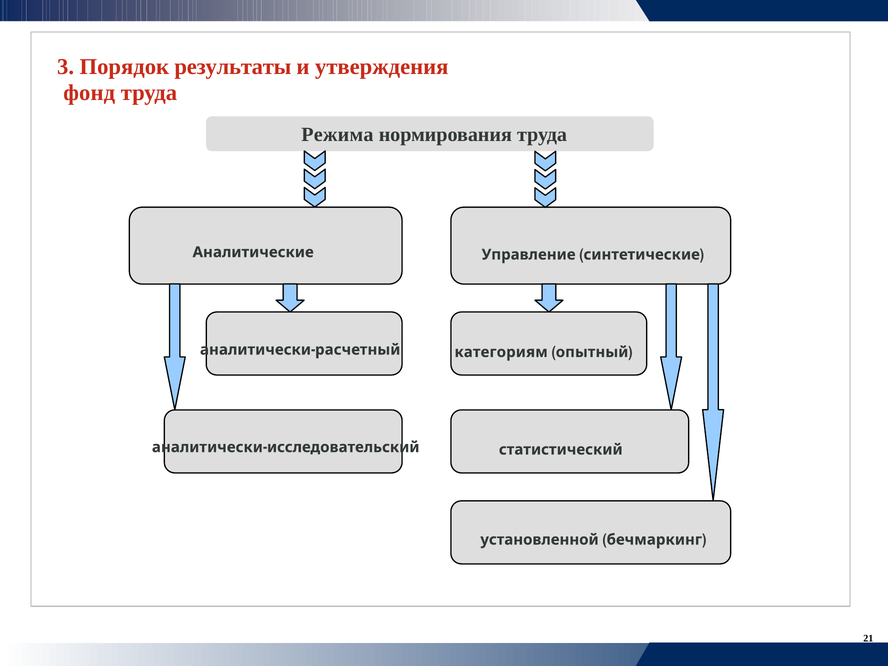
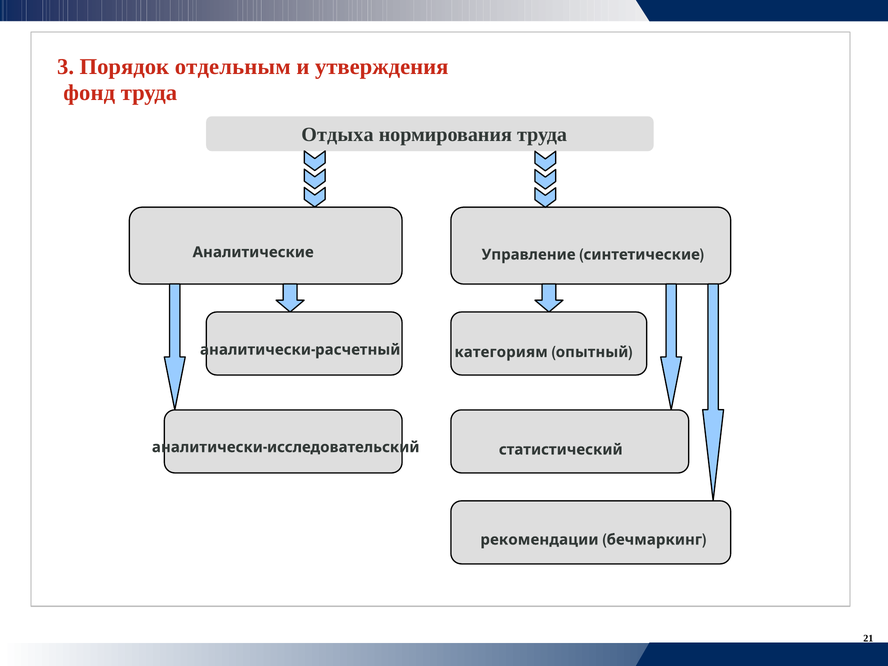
результаты: результаты -> отдельным (233, 67)
Режима: Режима -> Отдыха (337, 135)
установленной: установленной -> рекомендации (539, 540)
